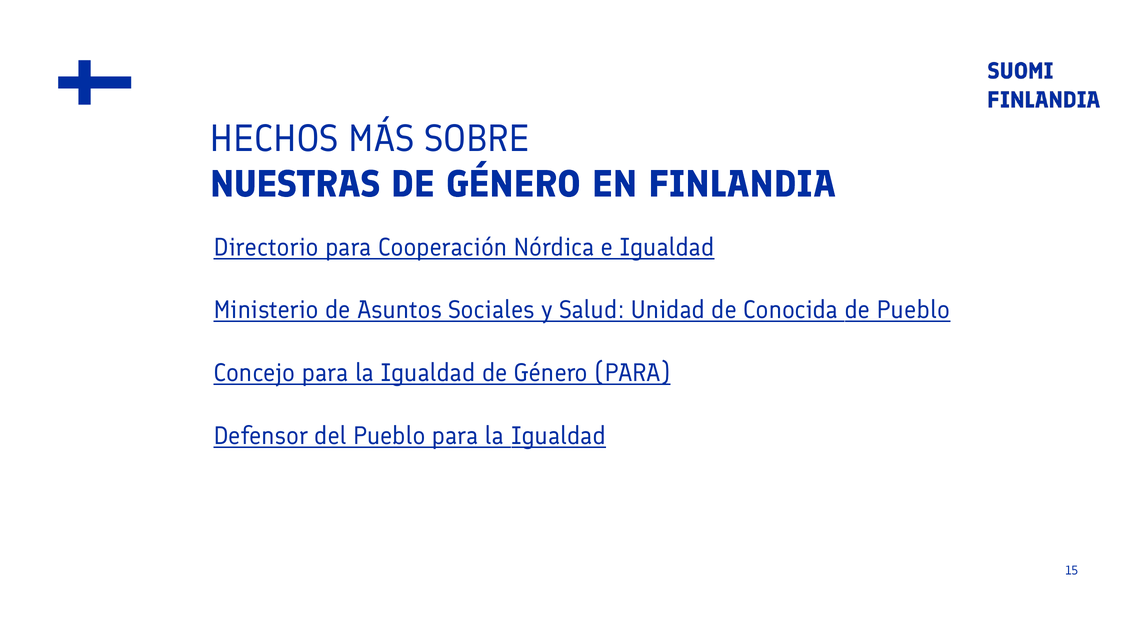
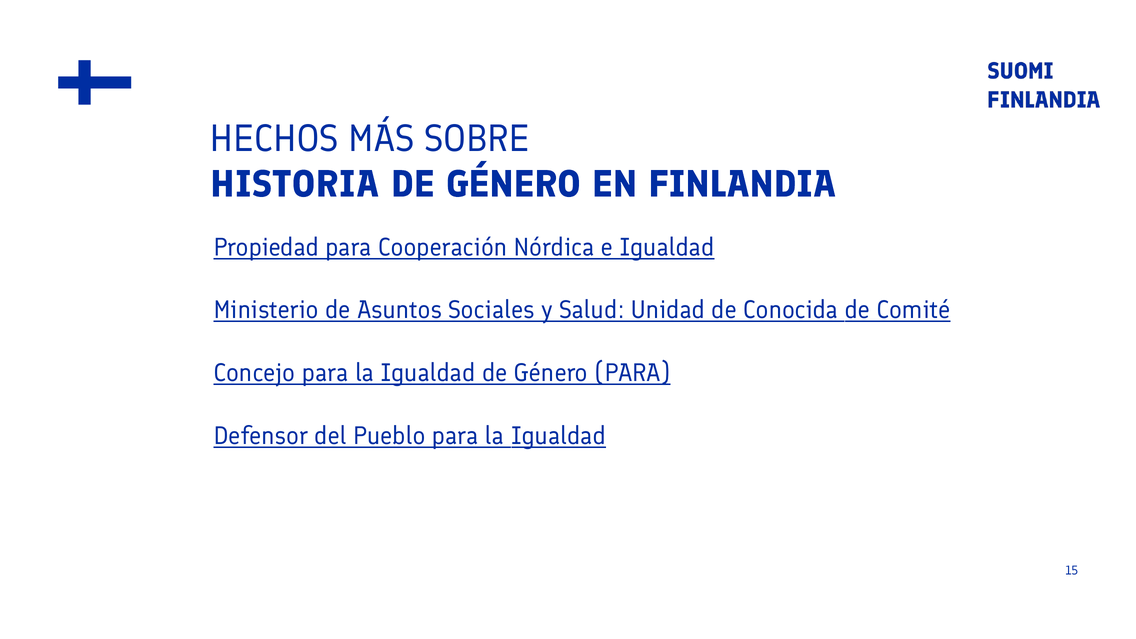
NUESTRAS: NUESTRAS -> HISTORIA (295, 184)
Directorio: Directorio -> Propiedad (266, 247)
de Pueblo: Pueblo -> Comité (914, 310)
